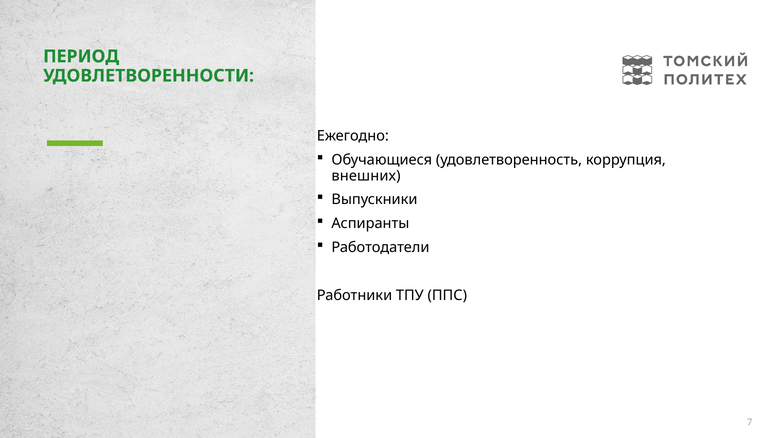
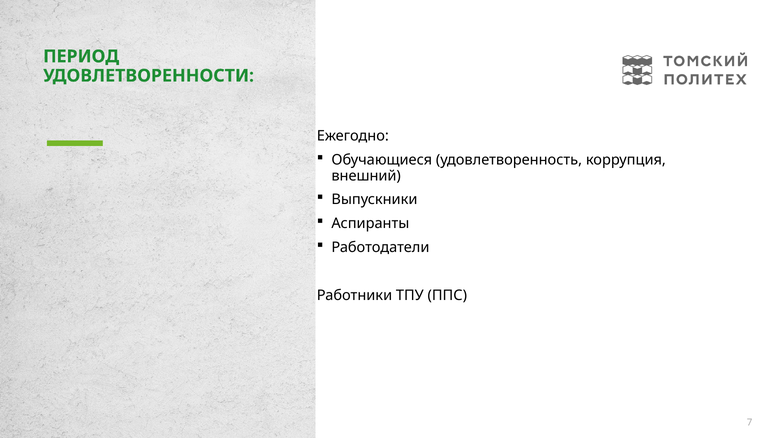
внешних: внешних -> внешний (366, 176)
